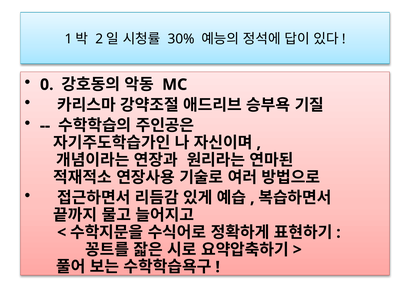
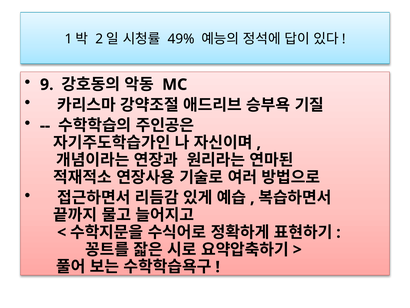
30%: 30% -> 49% (181, 39)
0: 0 -> 9 (47, 84)
